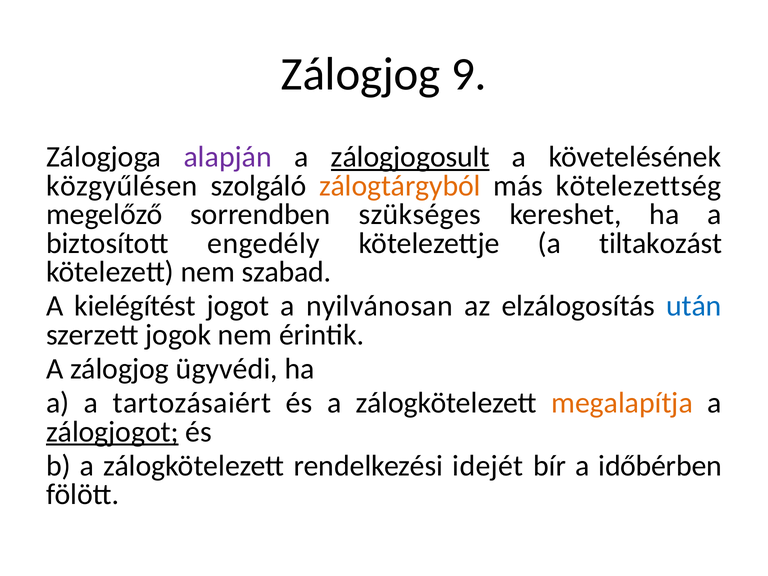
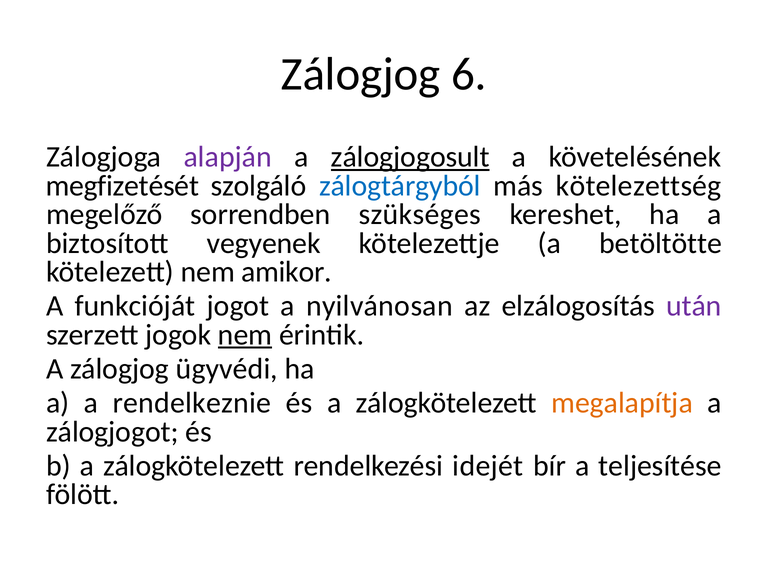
9: 9 -> 6 (469, 74)
közgyűlésen: közgyűlésen -> megfizetését (122, 186)
zálogtárgyból colour: orange -> blue (400, 186)
engedély: engedély -> vegyenek (264, 243)
tiltakozást: tiltakozást -> betöltötte (661, 243)
szabad: szabad -> amikor (287, 272)
kielégítést: kielégítést -> funkcióját (135, 306)
után colour: blue -> purple (694, 306)
nem underline: none -> present (245, 335)
tartozásaiért: tartozásaiért -> rendelkeznie (192, 403)
zálogjogot underline: present -> none (112, 432)
időbérben: időbérben -> teljesítése (660, 466)
